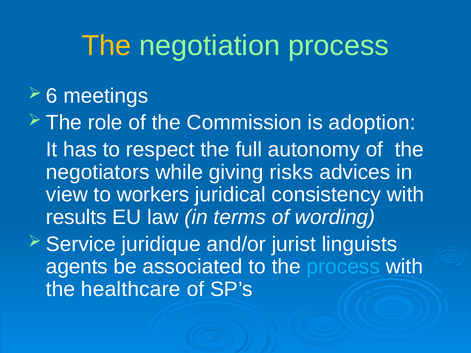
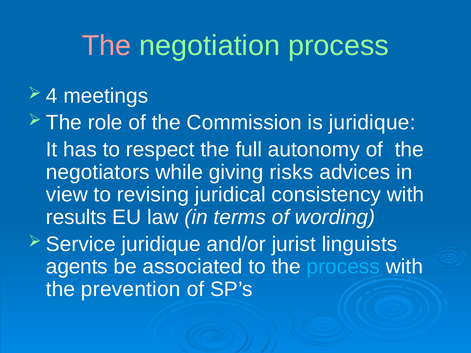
The colour: yellow -> pink (107, 46)
6: 6 -> 4 (52, 96)
is adoption: adoption -> juridique (372, 123)
workers: workers -> revising (153, 195)
healthcare: healthcare -> prevention (131, 290)
